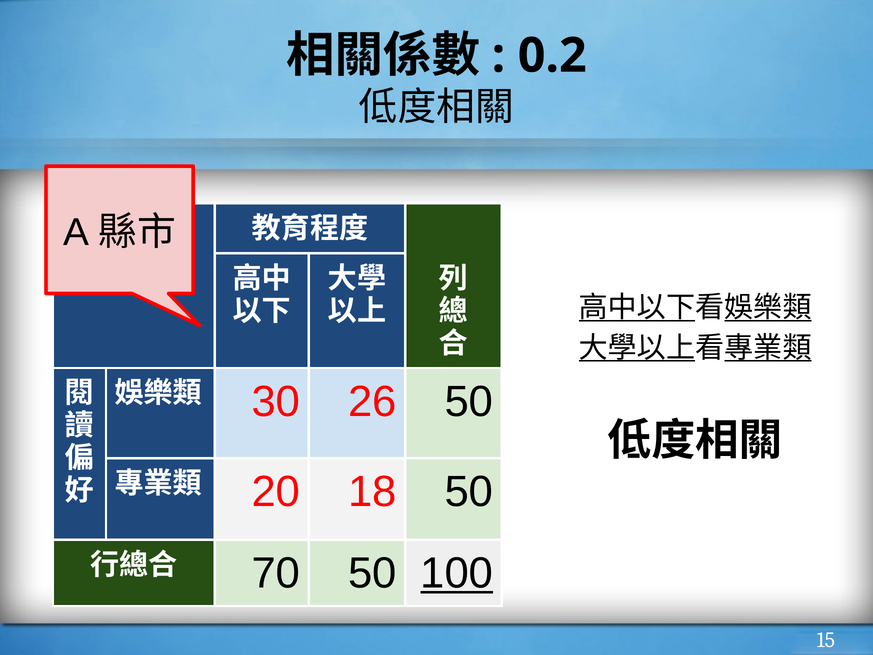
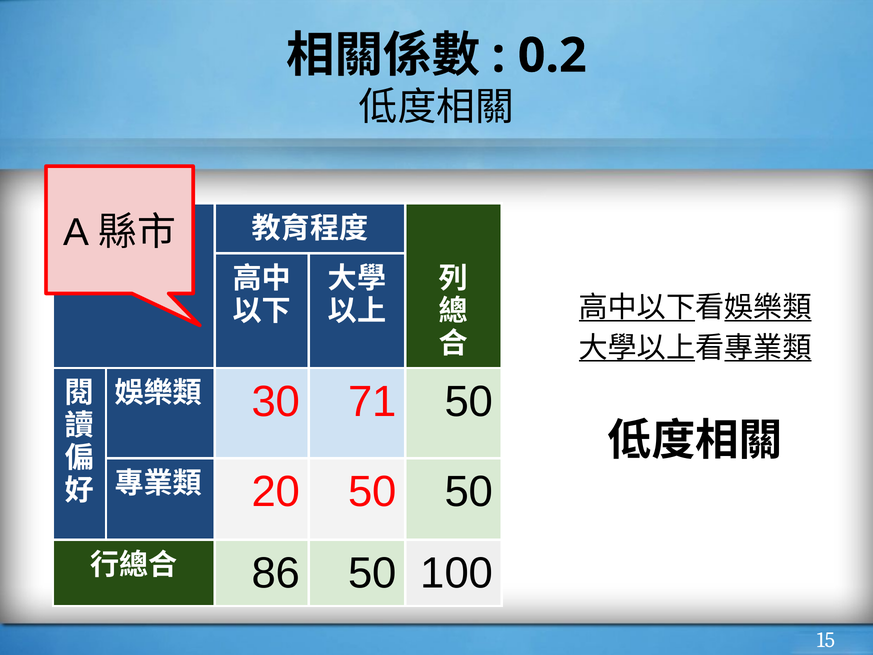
26: 26 -> 71 (372, 402)
20 18: 18 -> 50 (372, 492)
70: 70 -> 86 (276, 573)
100 underline: present -> none (457, 573)
